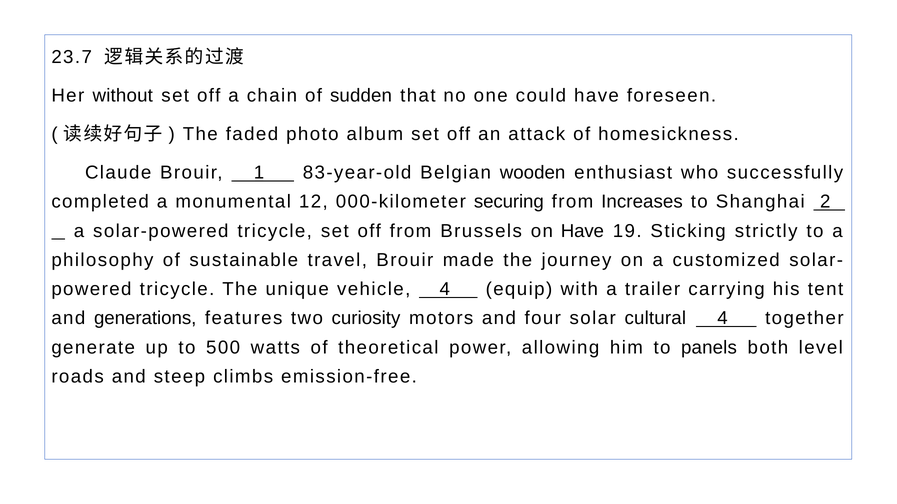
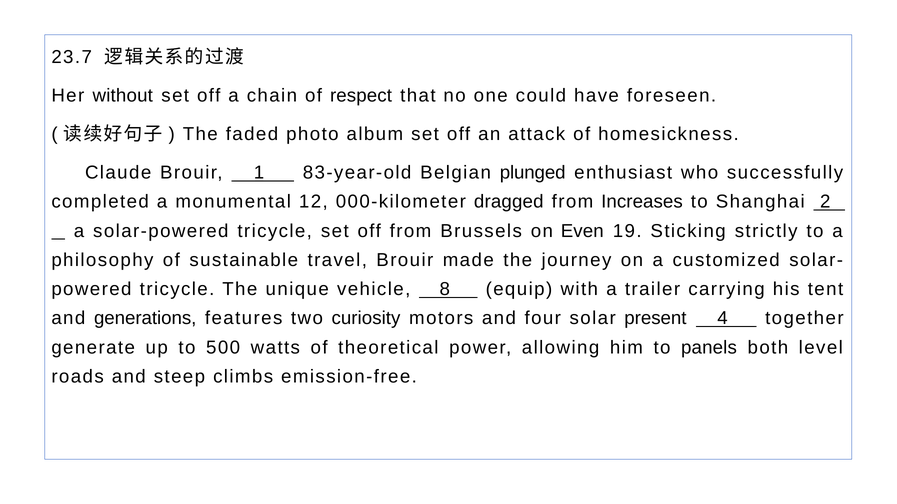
sudden: sudden -> respect (361, 96)
wooden: wooden -> plunged (533, 173)
securing: securing -> dragged (509, 202)
on Have: Have -> Even (582, 231)
vehicle 4: 4 -> 8 (445, 289)
cultural: cultural -> present (655, 319)
